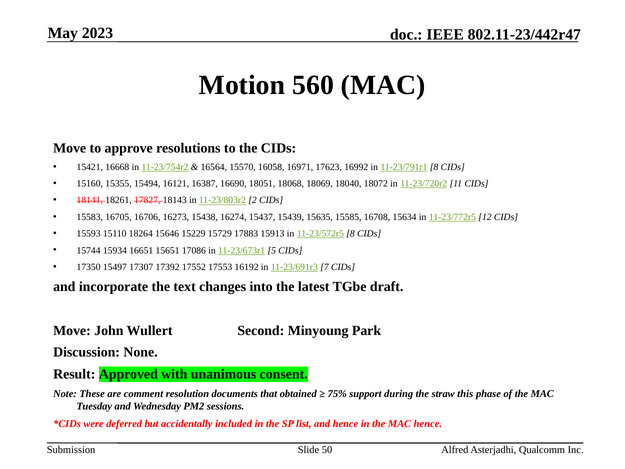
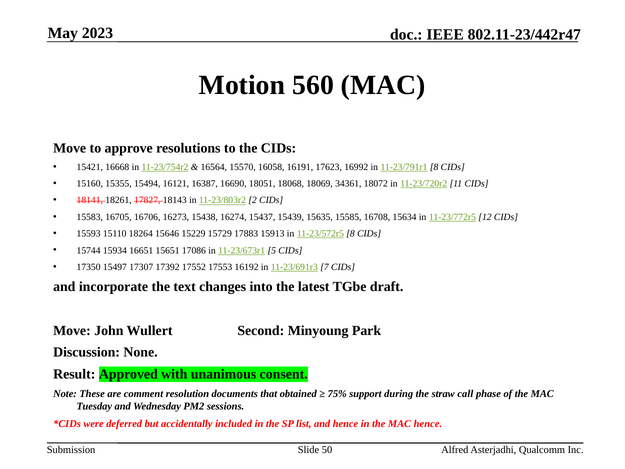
16971: 16971 -> 16191 (300, 167)
18040: 18040 -> 34361 (348, 184)
this: this -> call (465, 394)
